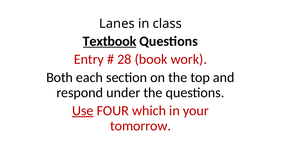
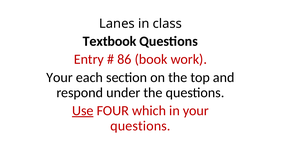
Textbook underline: present -> none (110, 41)
28: 28 -> 86 (124, 59)
Both: Both -> Your (60, 77)
tomorrow: tomorrow -> questions (140, 126)
